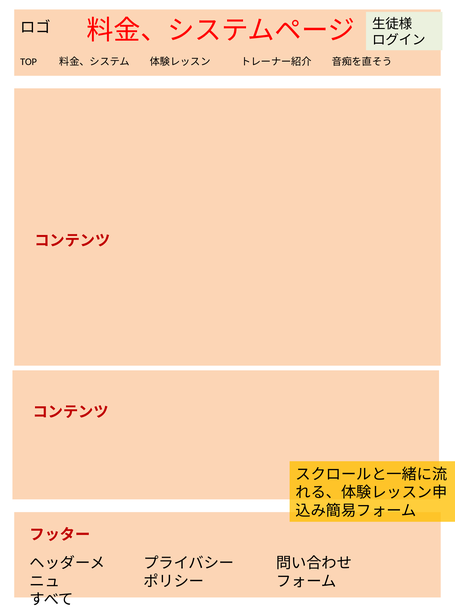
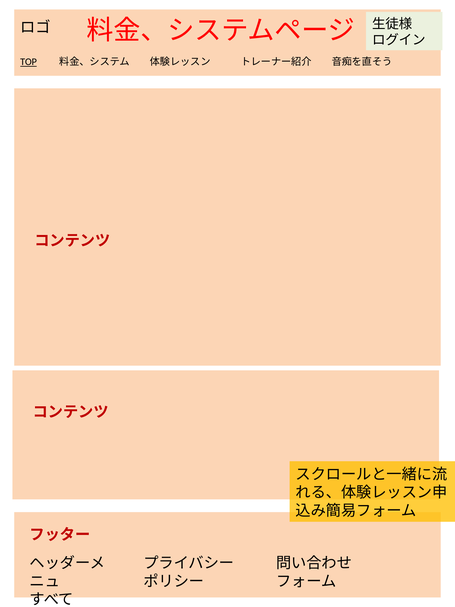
TOP underline: none -> present (28, 62)
